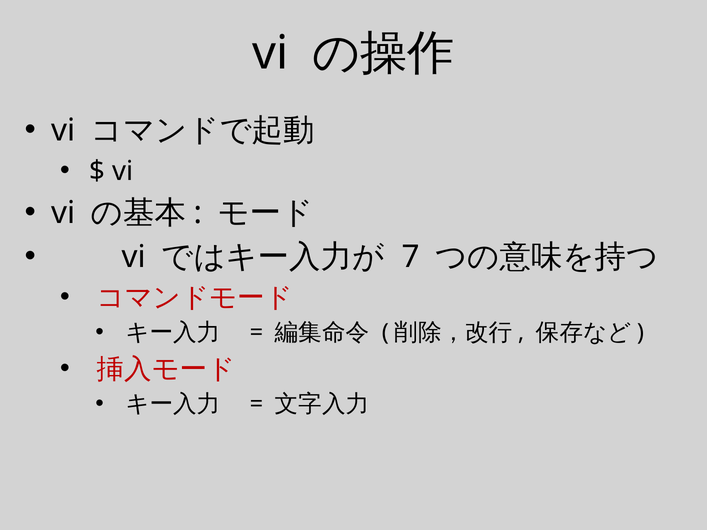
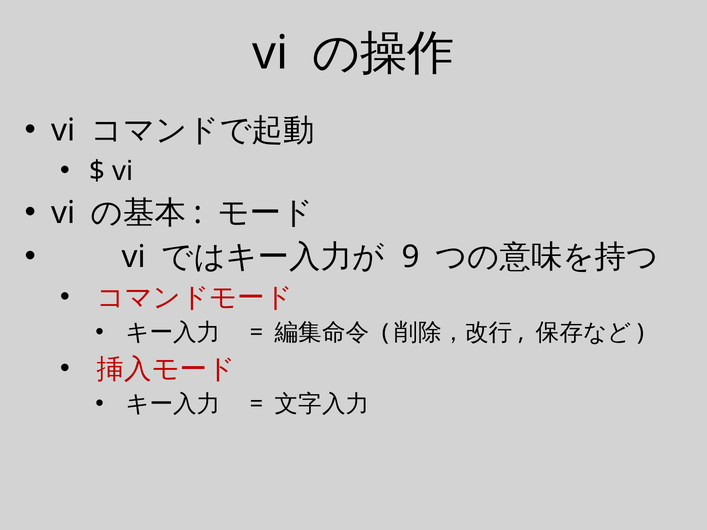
7: 7 -> 9 (411, 257)
